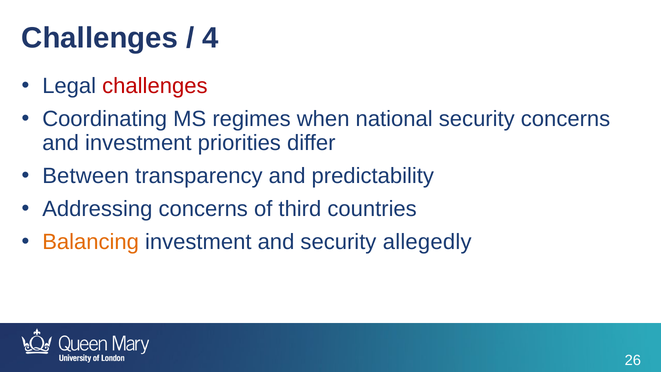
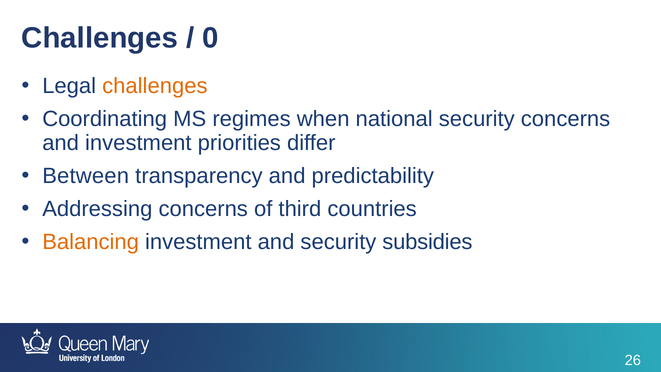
4: 4 -> 0 (211, 38)
challenges colour: red -> orange (155, 86)
allegedly: allegedly -> subsidies (427, 242)
